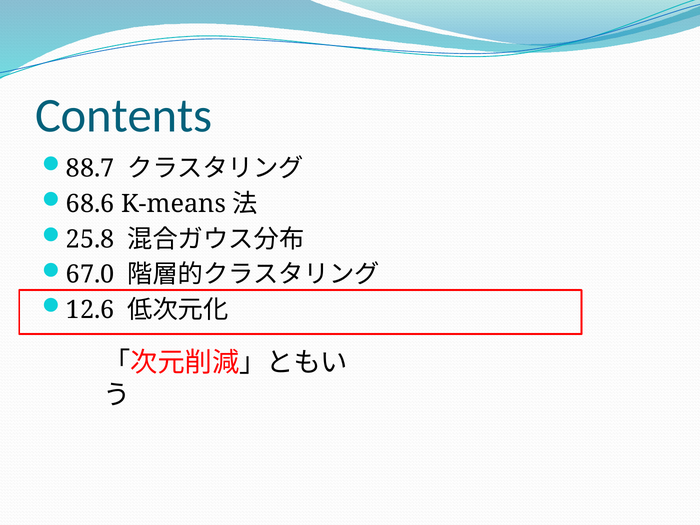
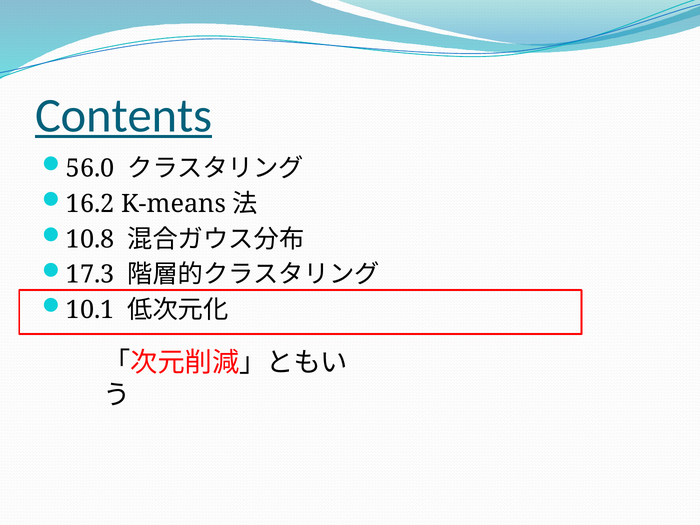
Contents underline: none -> present (124, 116)
88.7: 88.7 -> 56.0 (90, 169)
68.6: 68.6 -> 16.2 (90, 204)
25.8: 25.8 -> 10.8 (90, 239)
67.0: 67.0 -> 17.3 (90, 275)
12.6: 12.6 -> 10.1 (90, 310)
